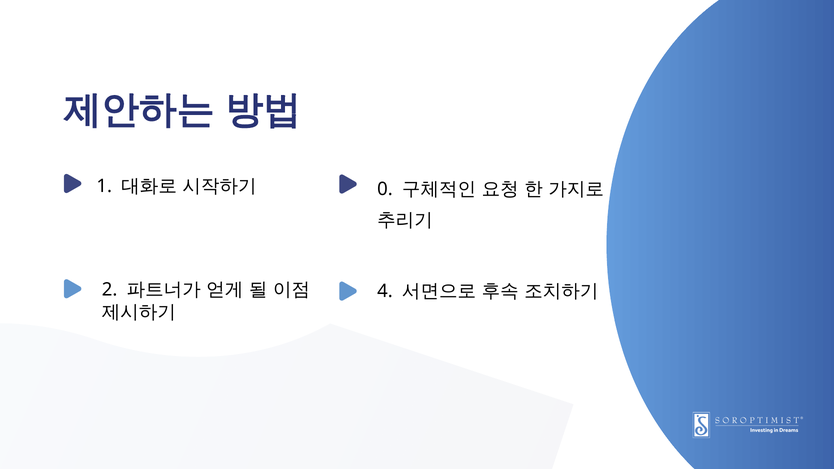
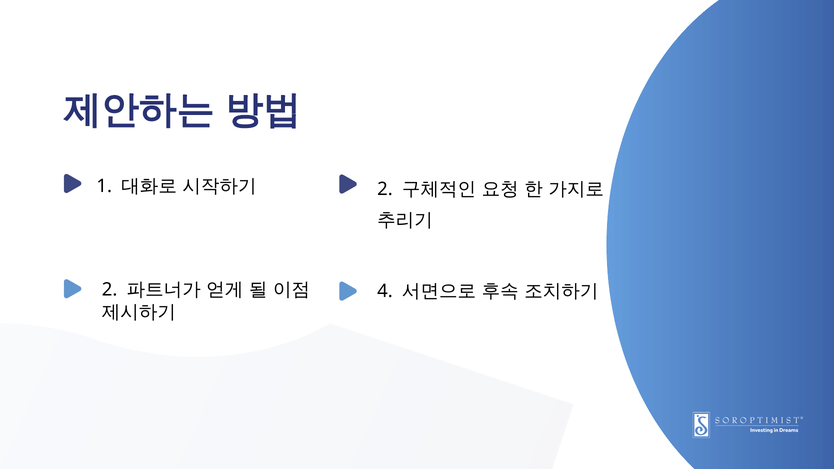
0: 0 -> 2 (385, 189)
